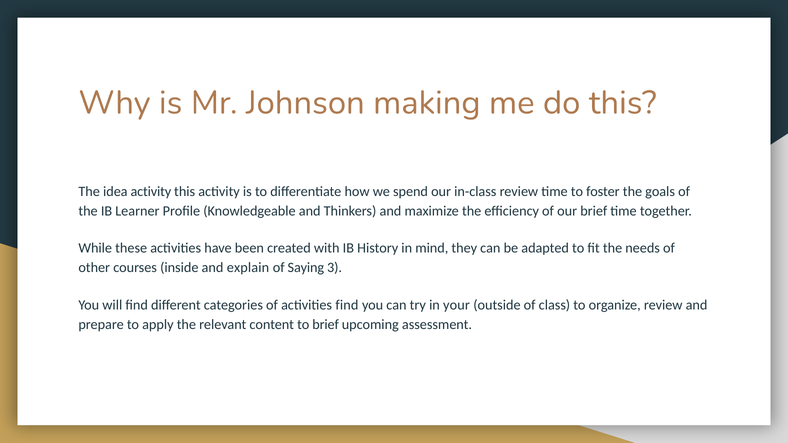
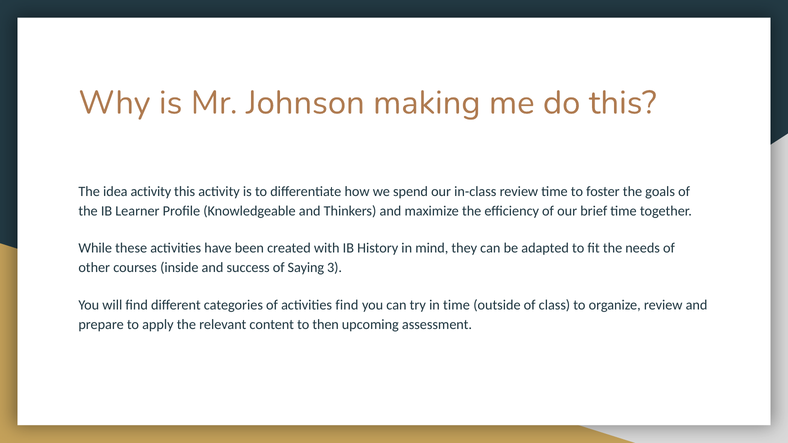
explain: explain -> success (248, 268)
in your: your -> time (456, 305)
to brief: brief -> then (326, 325)
